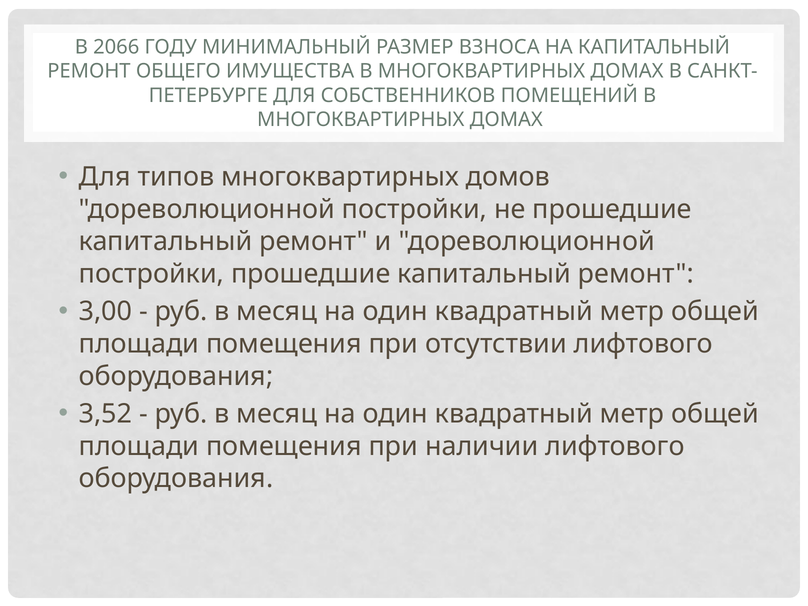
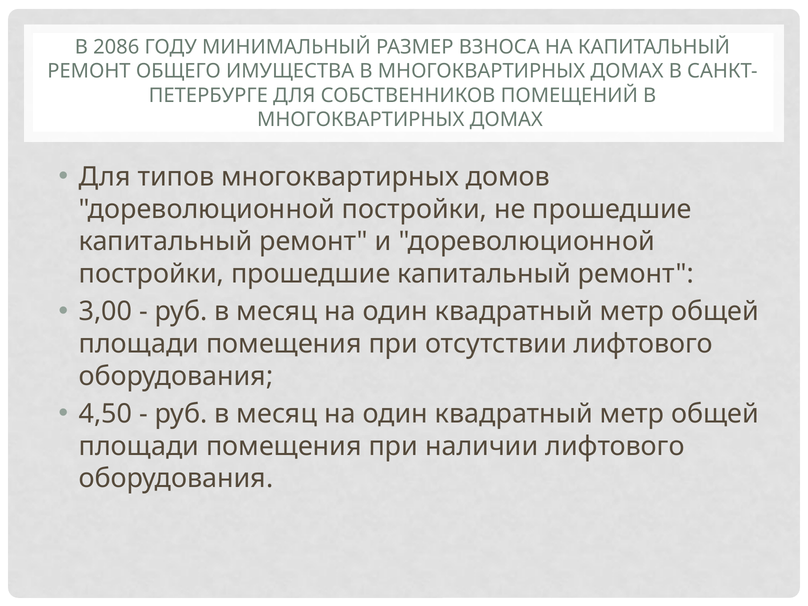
2066: 2066 -> 2086 (116, 47)
3,52: 3,52 -> 4,50 (105, 414)
